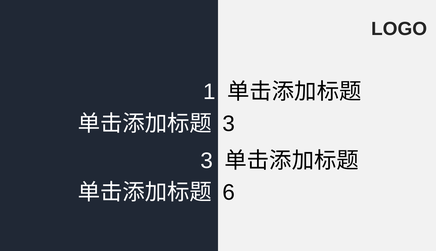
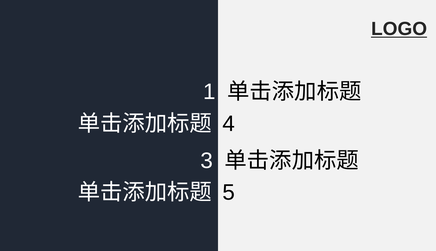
LOGO underline: none -> present (399, 29)
3: 3 -> 4 (229, 124)
6: 6 -> 5 (229, 193)
